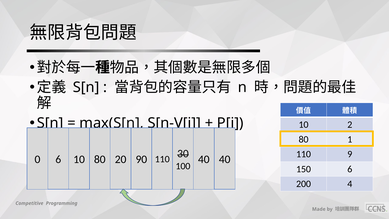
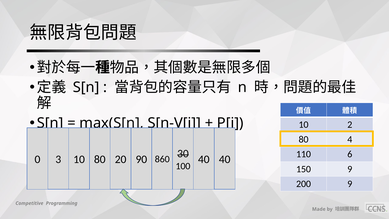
1: 1 -> 4 (350, 139)
9: 9 -> 6 (350, 154)
0 6: 6 -> 3 (58, 159)
90 110: 110 -> 860 (162, 159)
150 6: 6 -> 9 (350, 169)
200 4: 4 -> 9 (350, 184)
